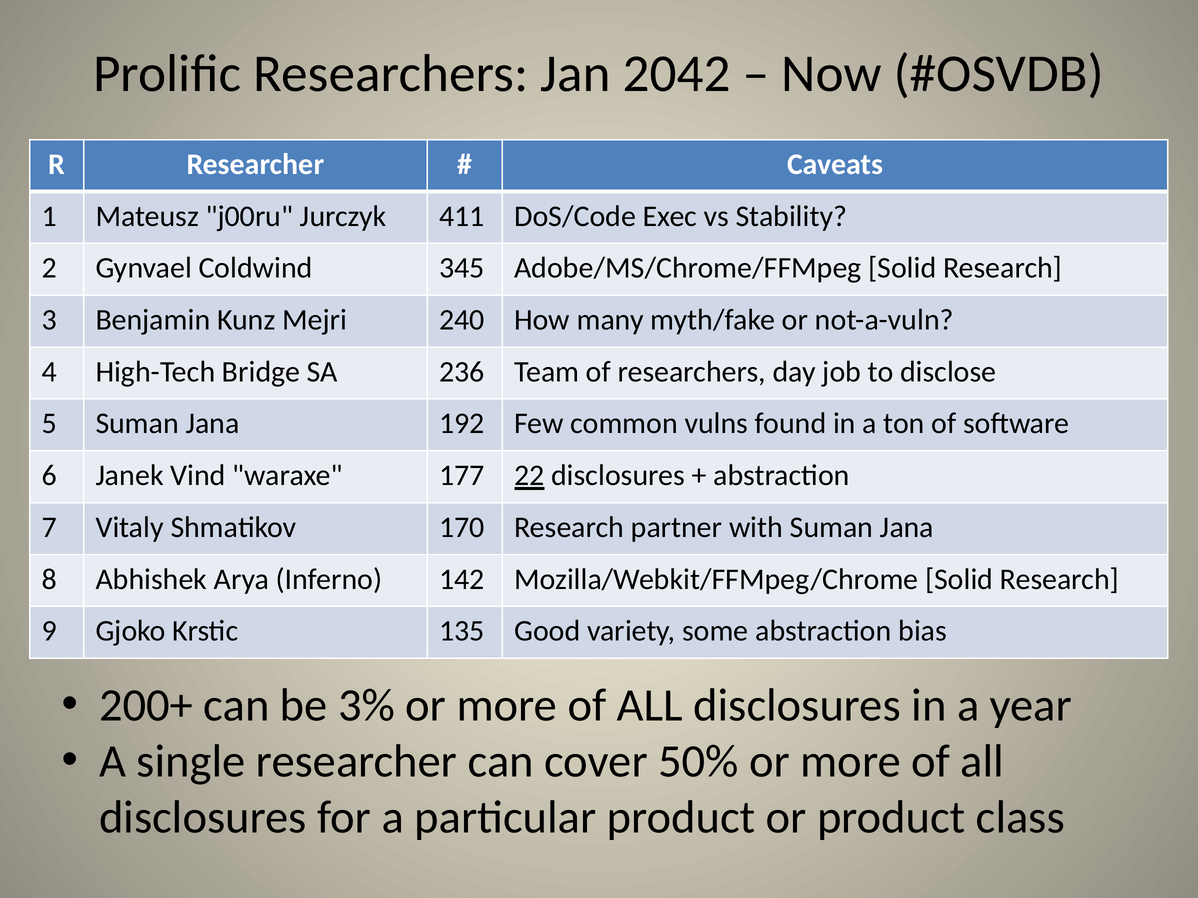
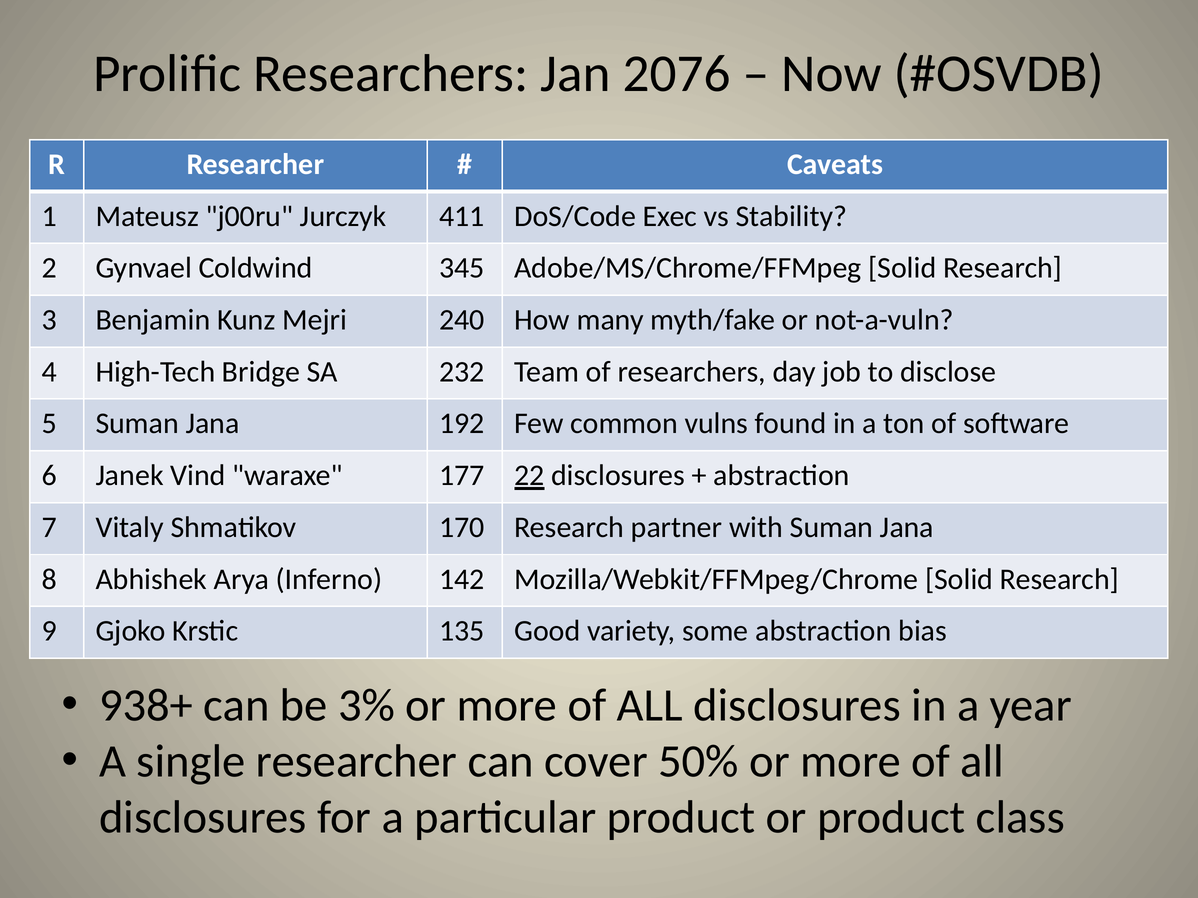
2042: 2042 -> 2076 (677, 74)
236: 236 -> 232 (462, 372)
200+: 200+ -> 938+ (146, 706)
